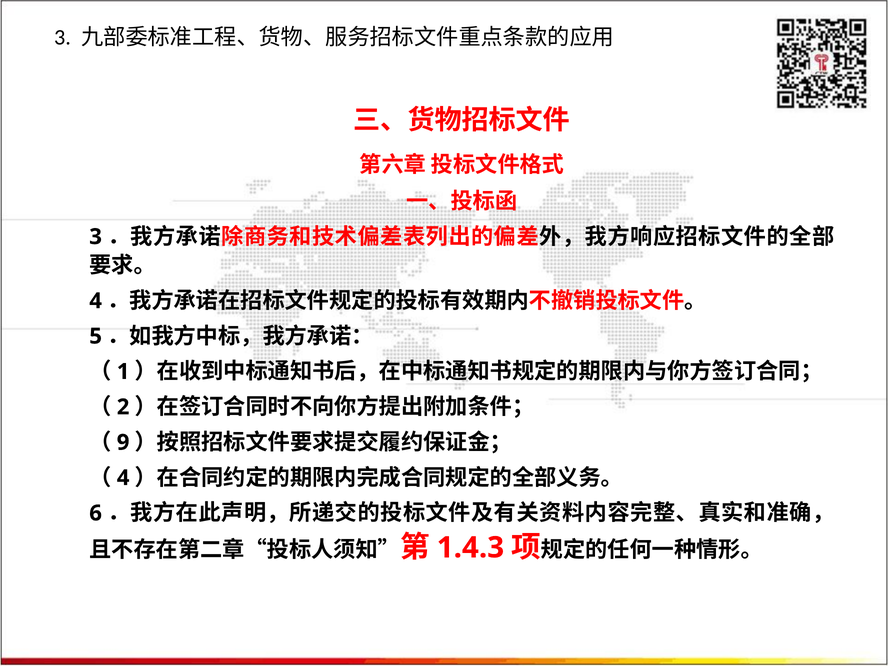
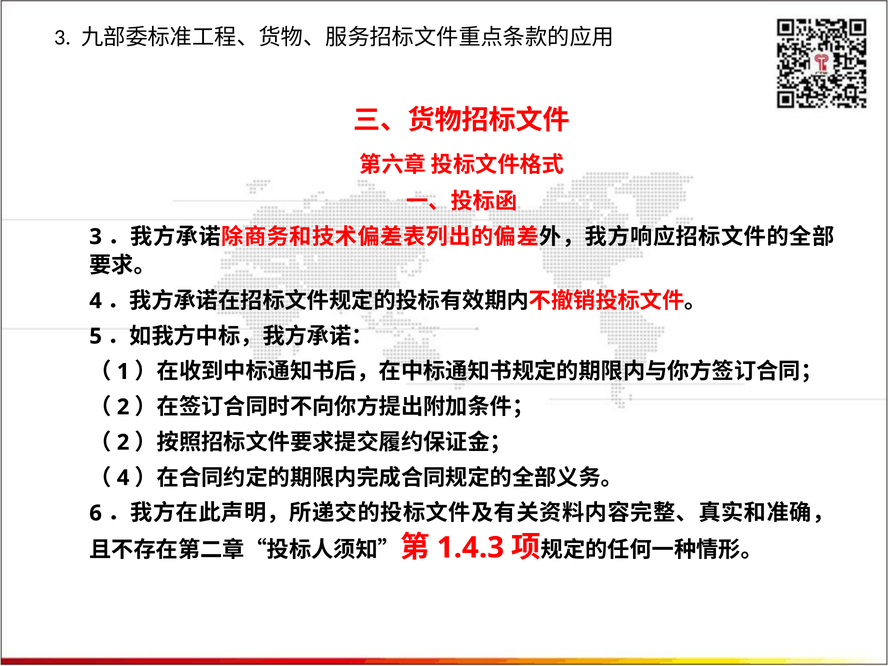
9: 9 -> 2 (123, 442)
